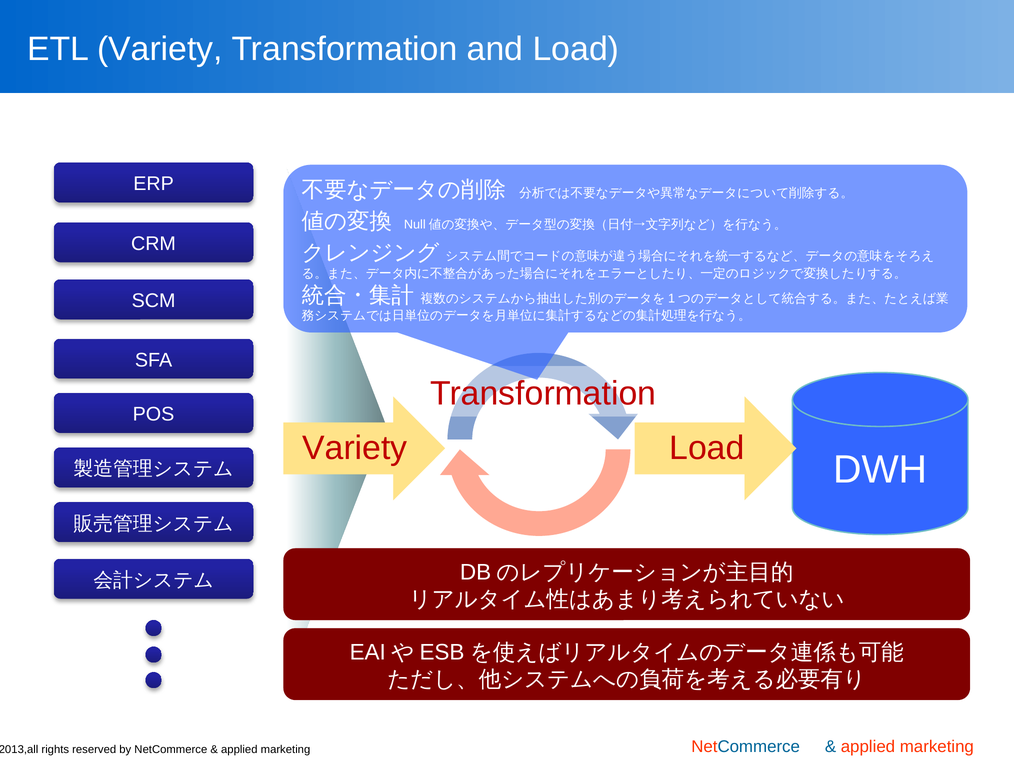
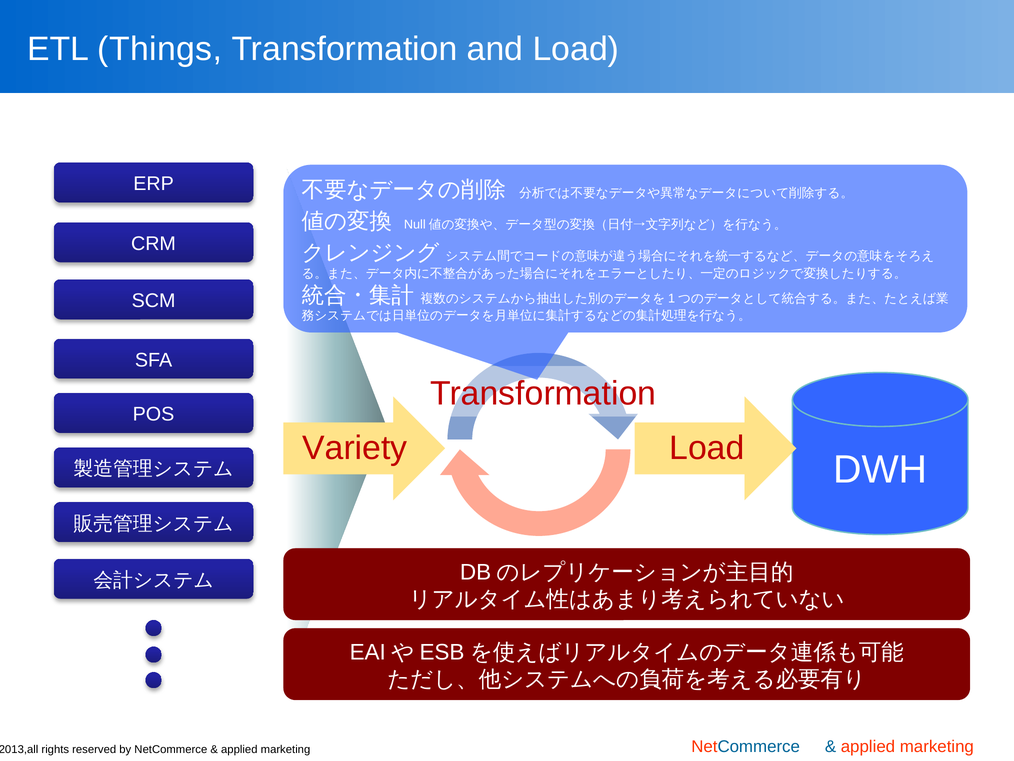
ETL Variety: Variety -> Things (160, 49)
